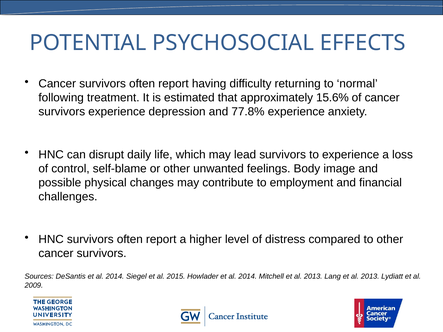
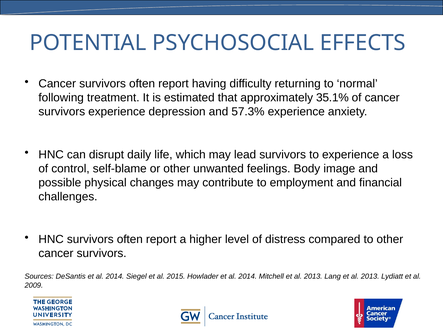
15.6%: 15.6% -> 35.1% (332, 98)
77.8%: 77.8% -> 57.3% (248, 112)
